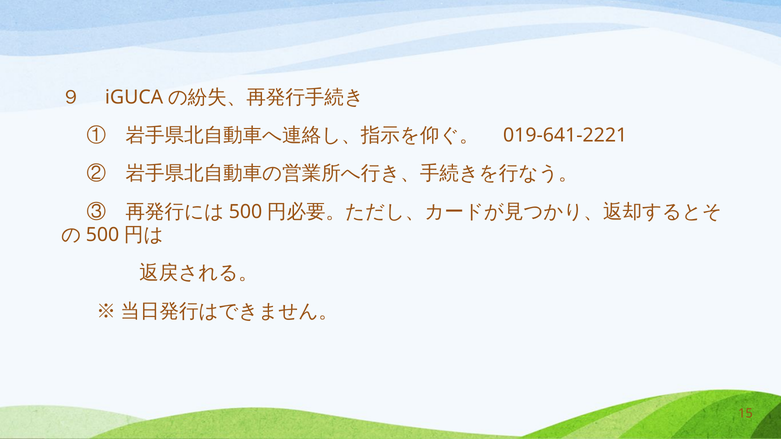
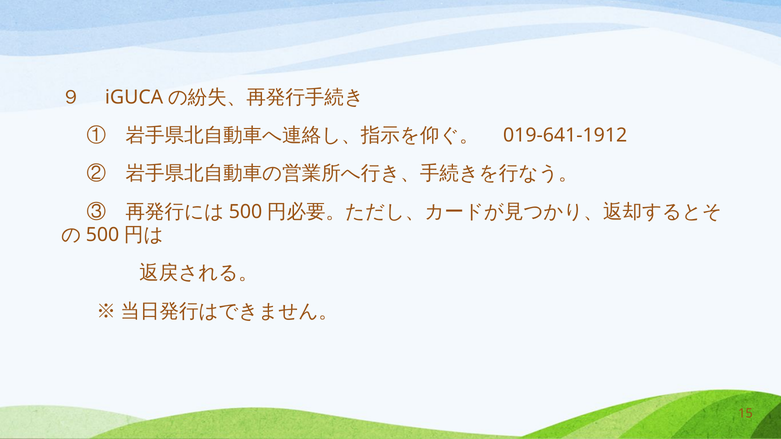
019-641-2221: 019-641-2221 -> 019-641-1912 (565, 136)
